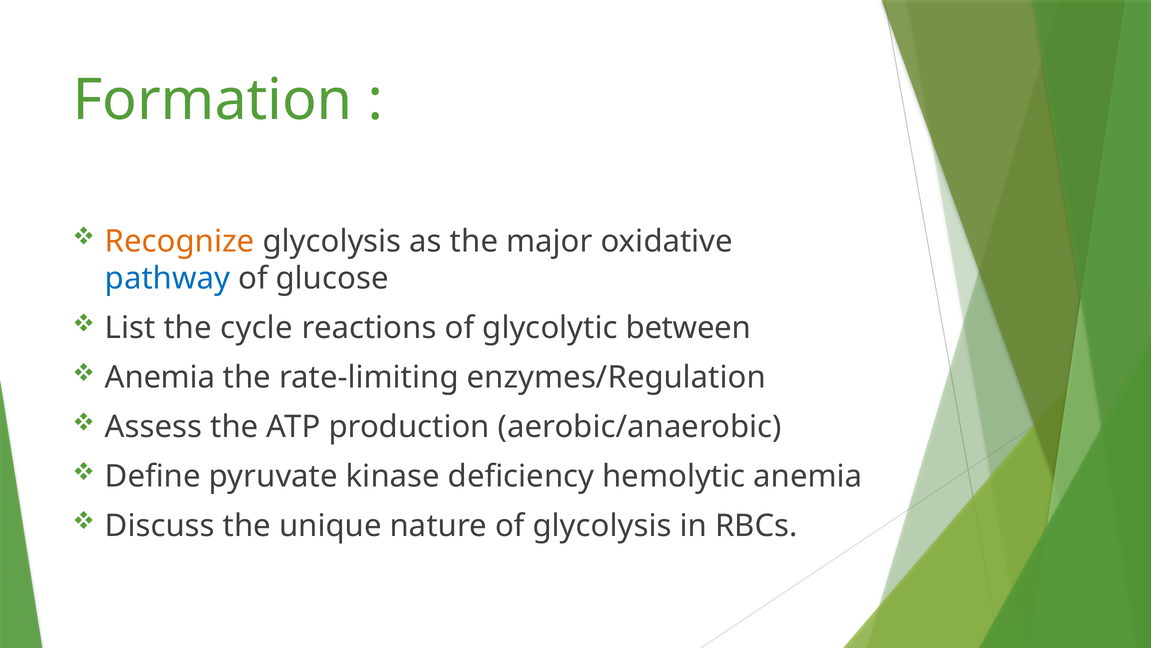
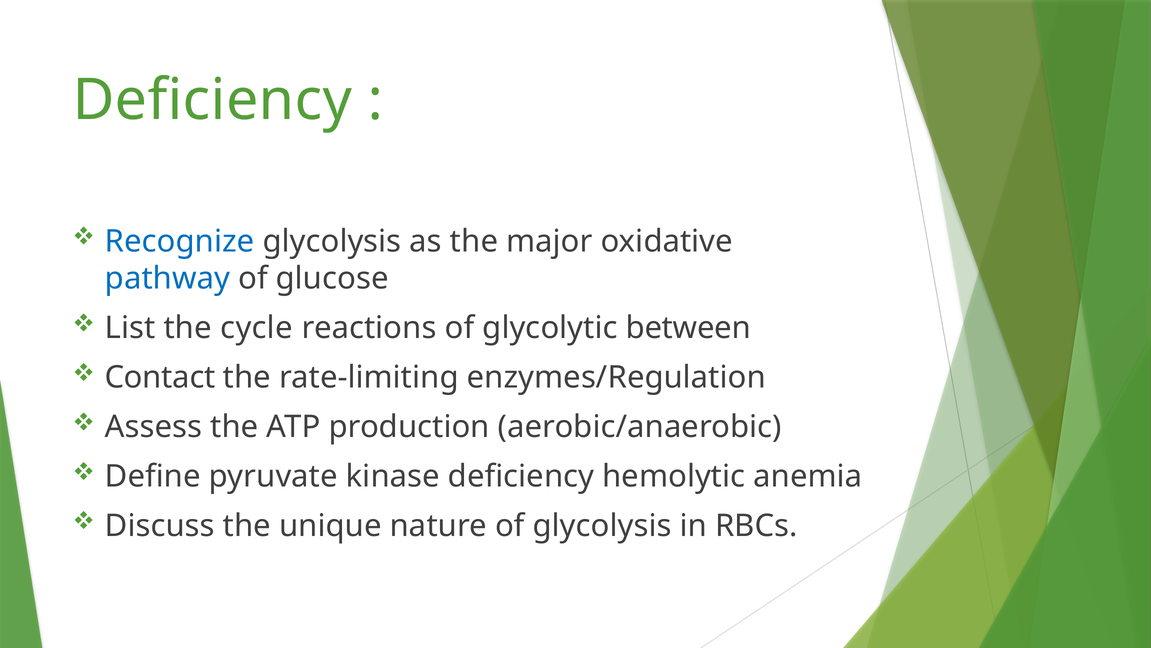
Formation: Formation -> Deficiency (212, 100)
Recognize colour: orange -> blue (180, 241)
Anemia: Anemia -> Contact (160, 377)
